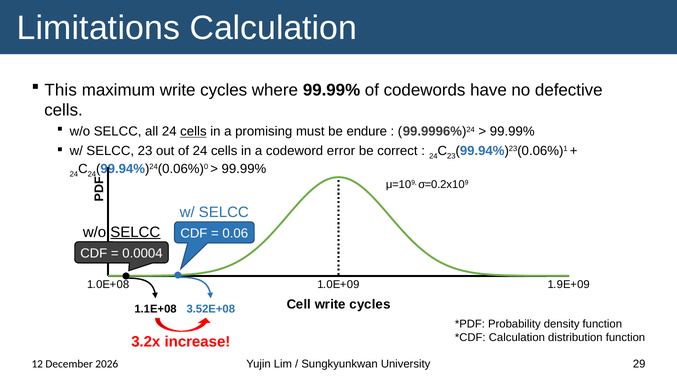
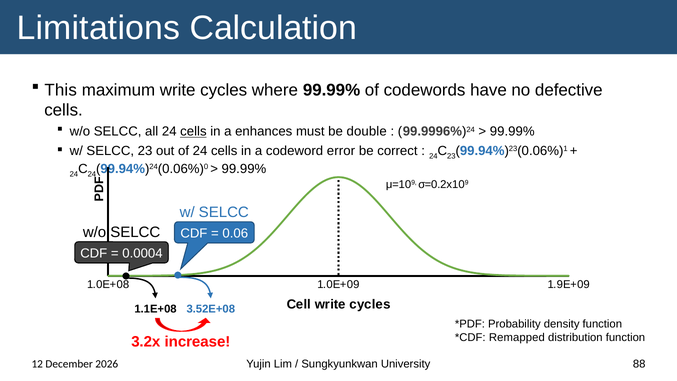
promising: promising -> enhances (264, 132)
endure: endure -> double (367, 132)
SELCC underline: present -> none (135, 232)
Calculation: Calculation -> Remapped (517, 338)
29: 29 -> 88 (639, 364)
